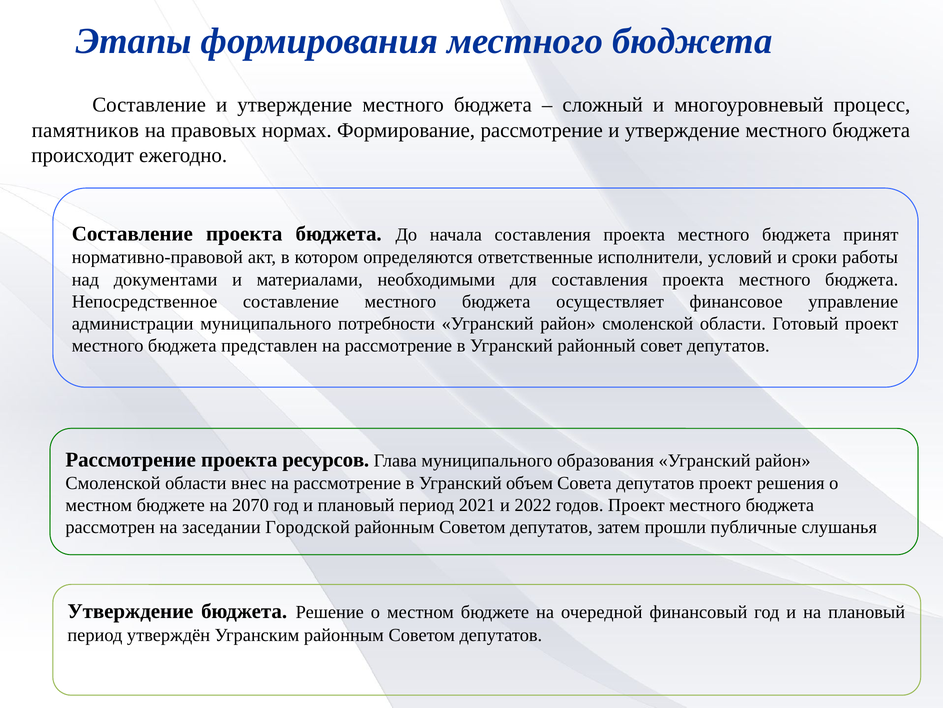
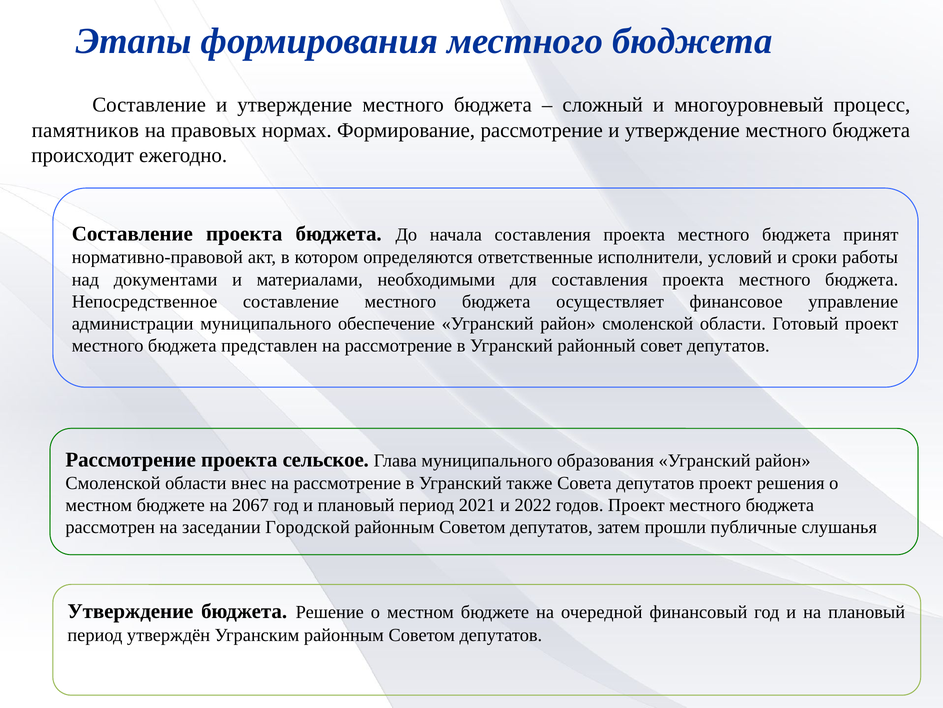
потребности: потребности -> обеспечение (386, 323)
ресурсов: ресурсов -> сельское (326, 459)
объем: объем -> также (529, 483)
2070: 2070 -> 2067 (250, 505)
